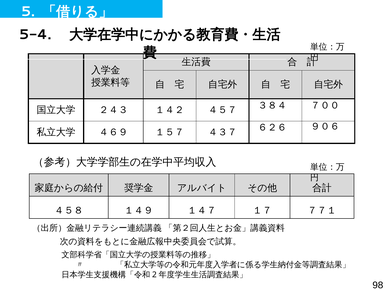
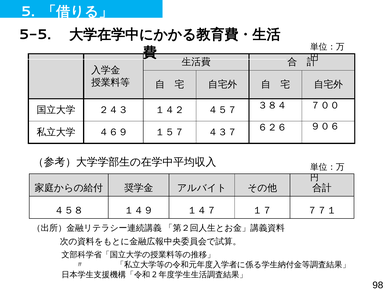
5-4: 5-4 -> 5-5 (35, 34)
